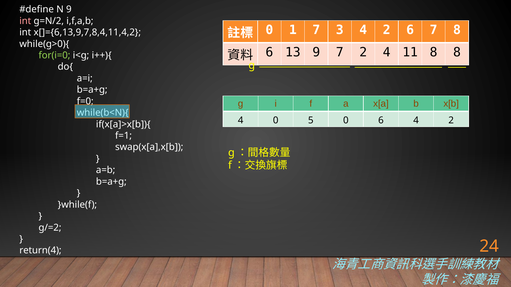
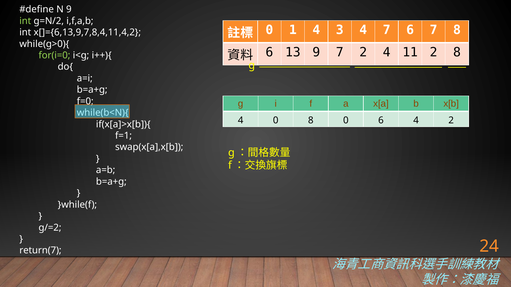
int colour: pink -> light green (25, 21)
1 7: 7 -> 4 (316, 30)
3 4 2: 2 -> 7 (387, 30)
11 8: 8 -> 2 (434, 52)
0 5: 5 -> 8 (311, 120)
return(4: return(4 -> return(7 (40, 251)
